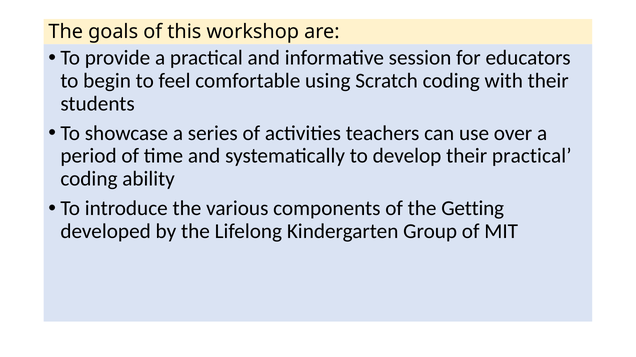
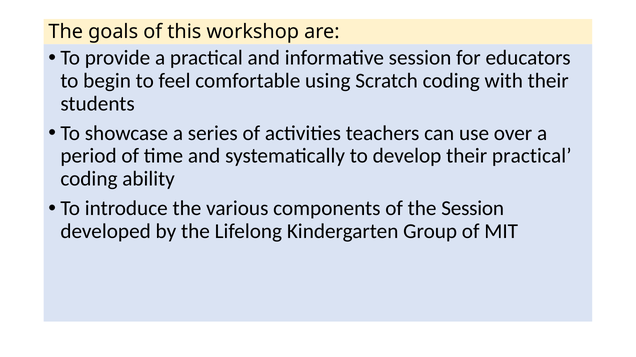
the Getting: Getting -> Session (473, 209)
